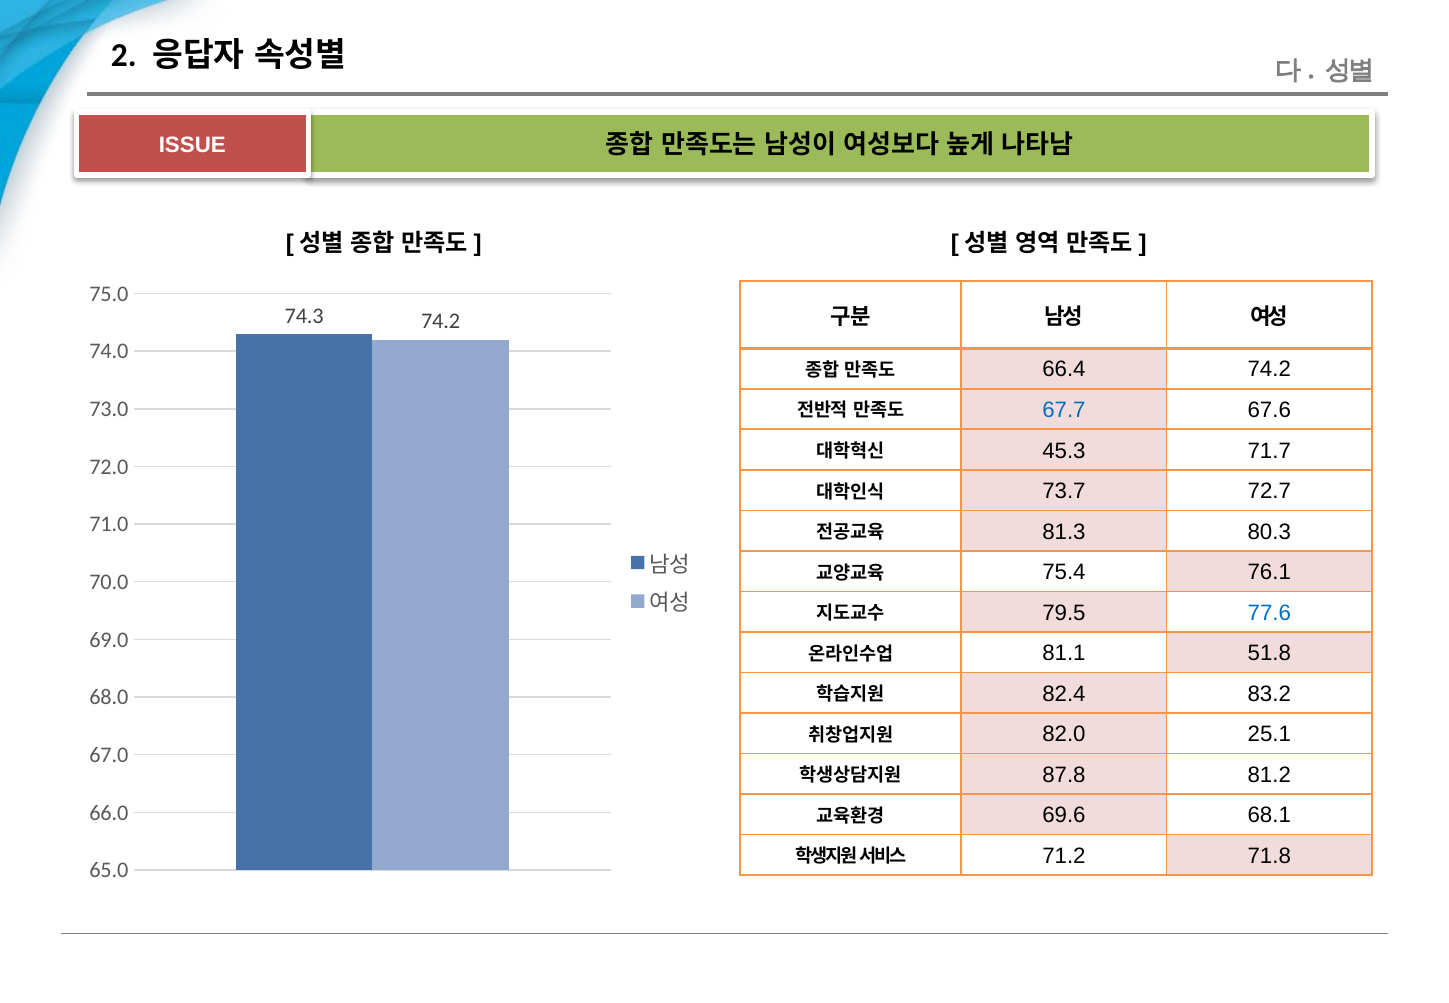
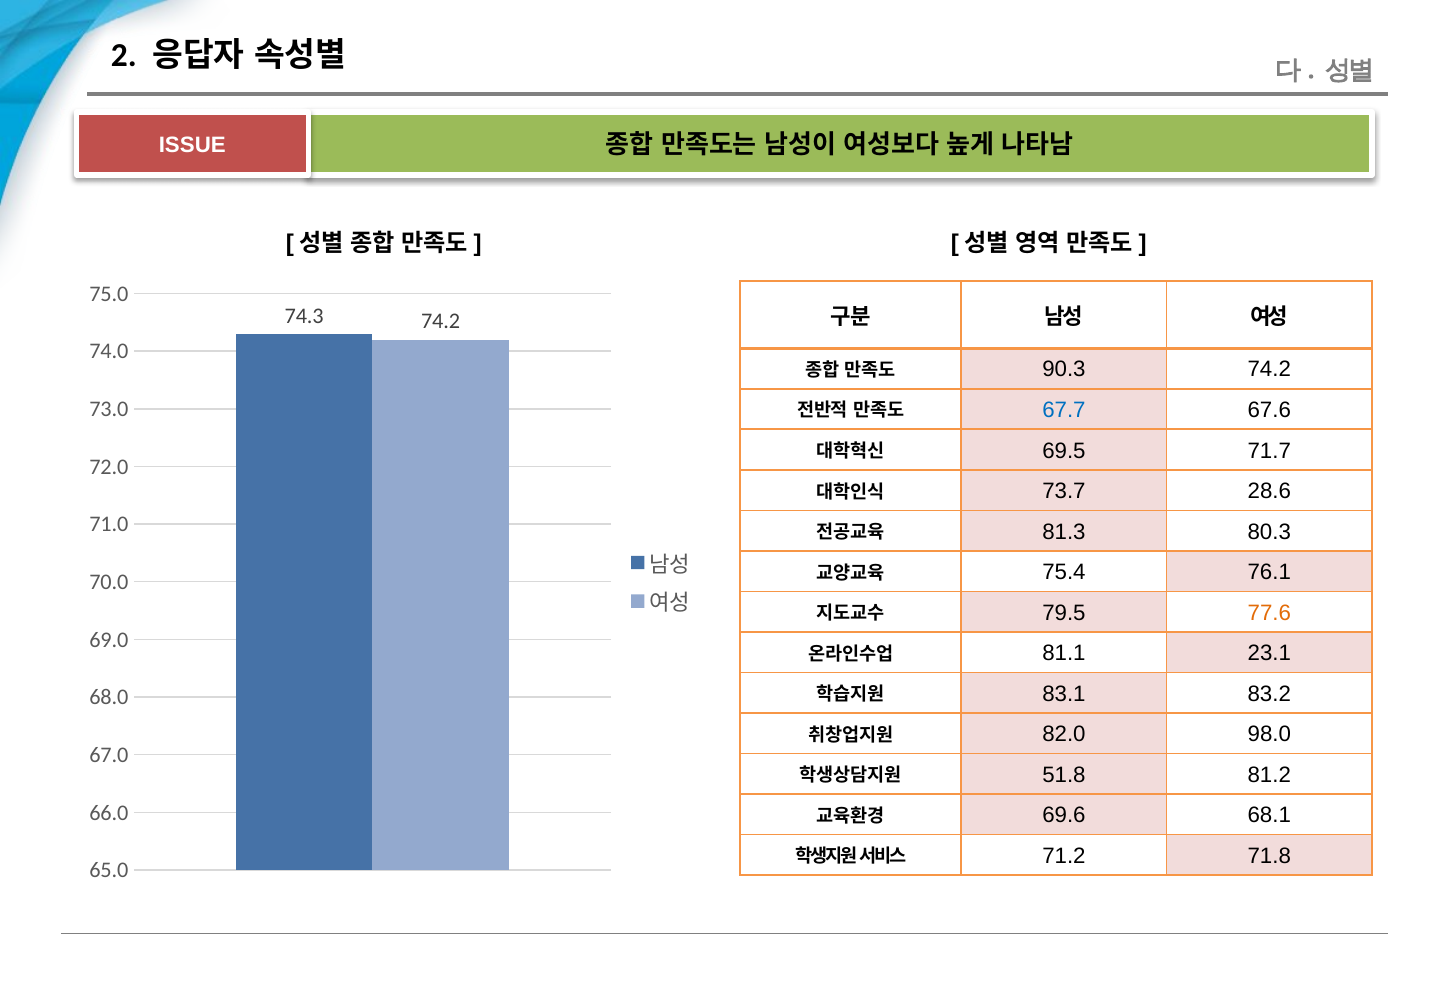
66.4: 66.4 -> 90.3 (1064, 370)
45.3: 45.3 -> 69.5 (1064, 451)
72.7: 72.7 -> 28.6 (1269, 491)
77.6 colour: blue -> orange (1269, 613)
51.8: 51.8 -> 23.1 (1269, 653)
82.4: 82.4 -> 83.1 (1064, 694)
25.1: 25.1 -> 98.0 (1269, 735)
87.8: 87.8 -> 51.8 (1064, 775)
